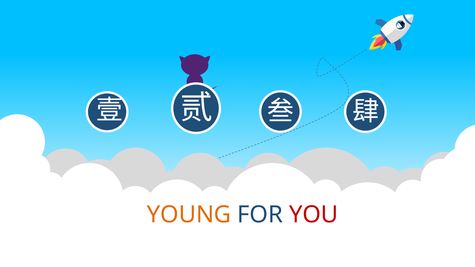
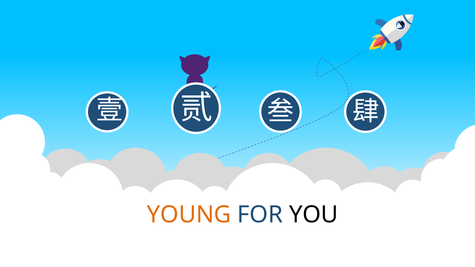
YOU colour: red -> black (314, 215)
